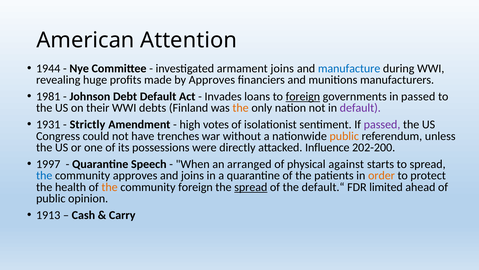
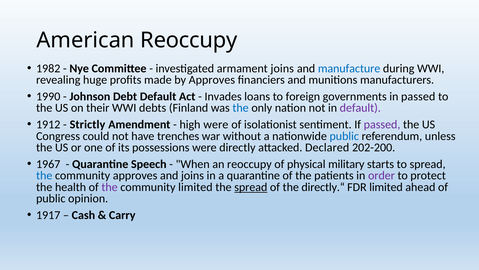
American Attention: Attention -> Reoccupy (189, 40)
1944: 1944 -> 1982 (48, 68)
1981: 1981 -> 1990 (48, 96)
foreign underline: present -> none (303, 96)
the colour: orange -> blue (241, 108)
1931: 1931 -> 1912 (48, 124)
high votes: votes -> were (216, 124)
public colour: orange -> blue (344, 136)
Influence: Influence -> Declared (327, 147)
1997: 1997 -> 1967 (48, 164)
an arranged: arranged -> reoccupy (249, 164)
against: against -> military (346, 164)
order colour: orange -> purple (381, 175)
the colour: orange -> purple (110, 187)
community foreign: foreign -> limited (195, 187)
default.“: default.“ -> directly.“ (323, 187)
1913: 1913 -> 1917 (48, 215)
